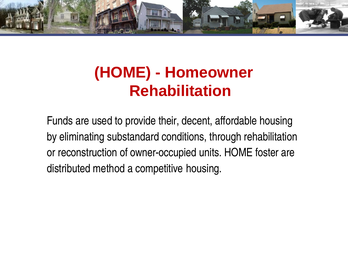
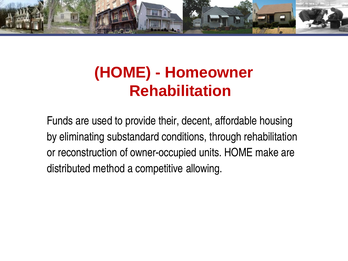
foster: foster -> make (267, 153)
competitive housing: housing -> allowing (204, 168)
